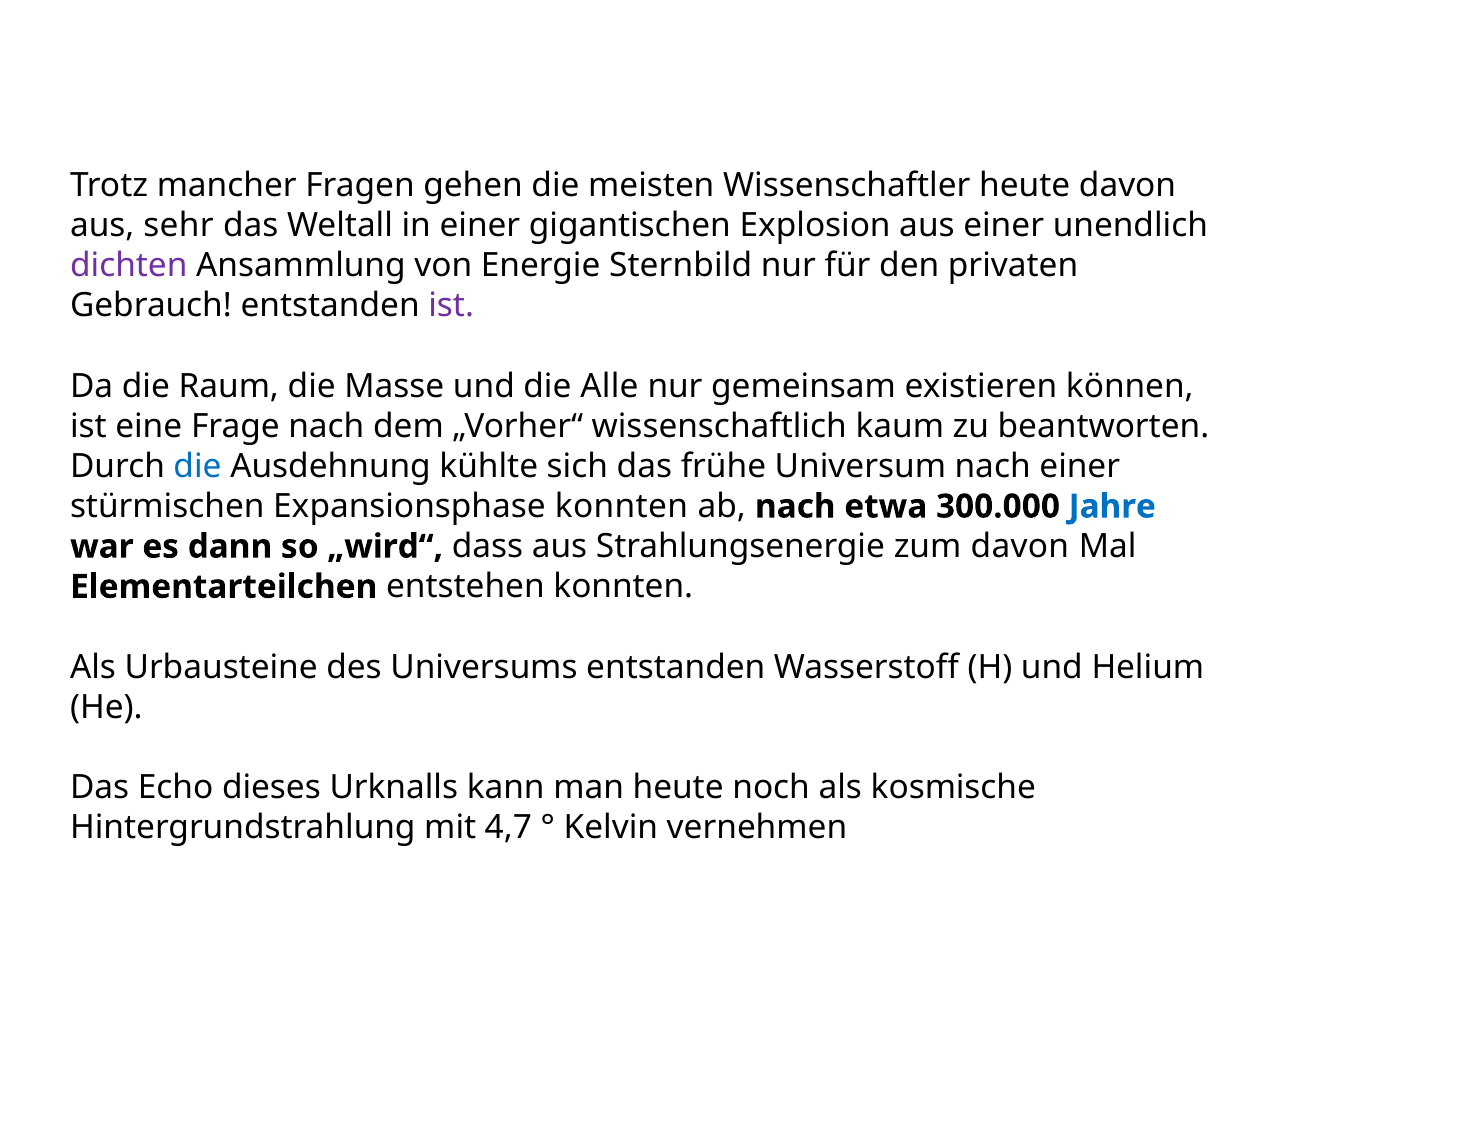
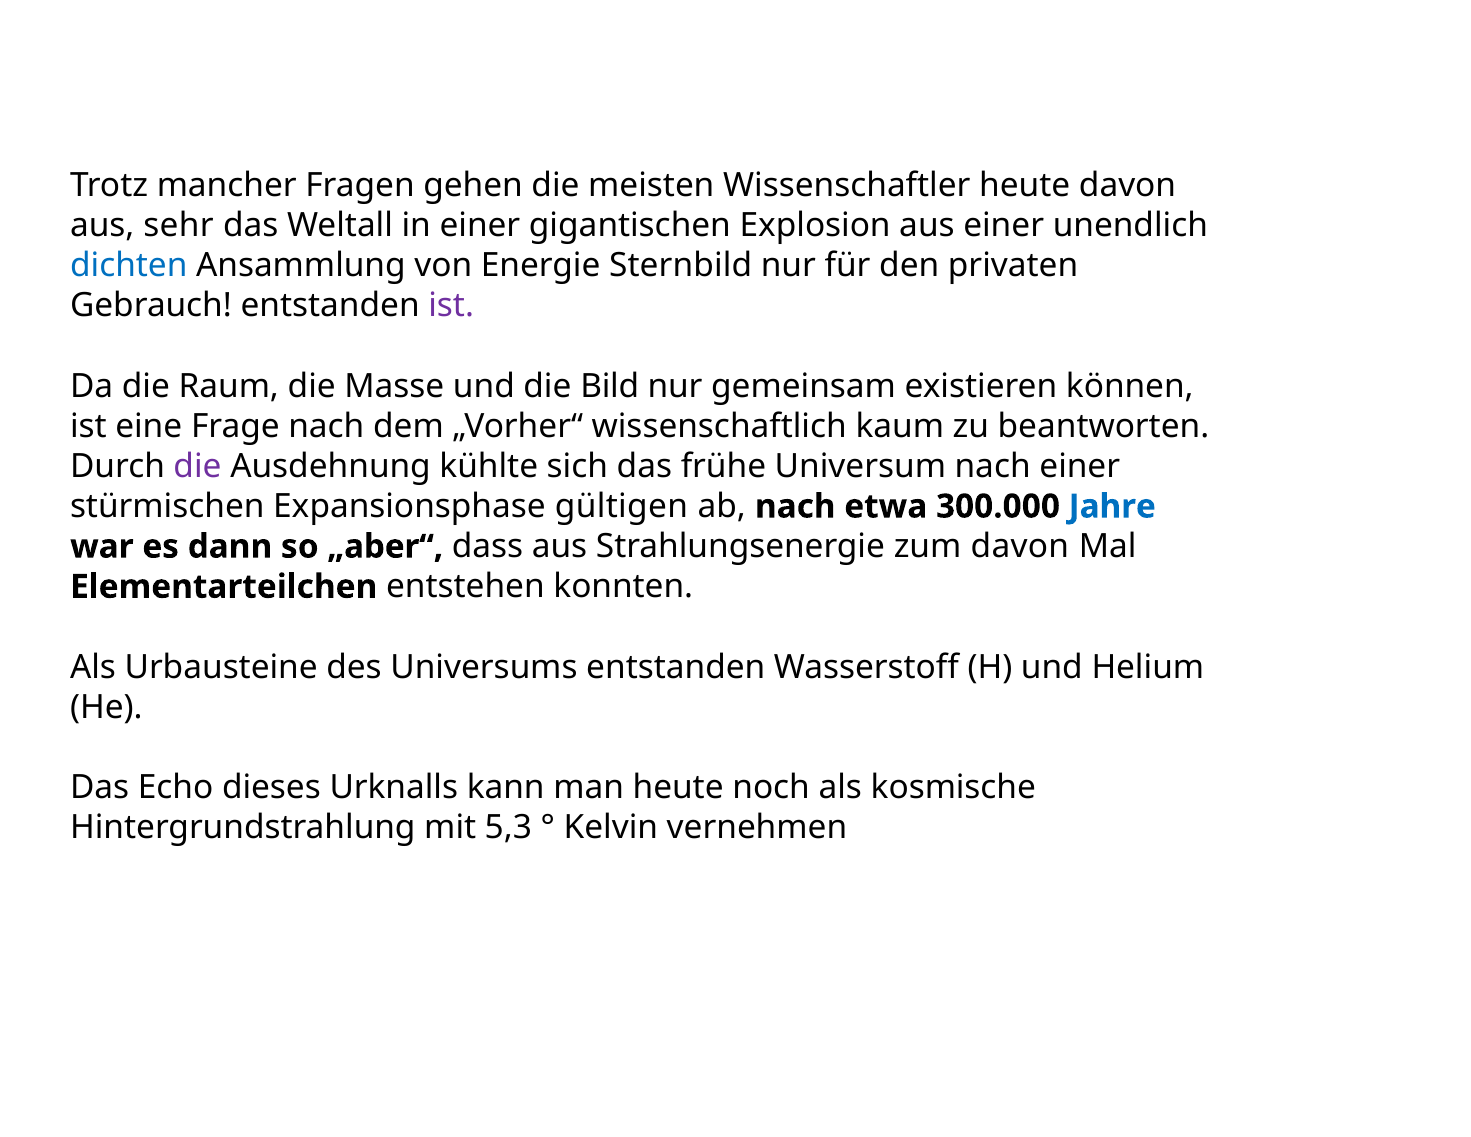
dichten colour: purple -> blue (129, 266)
Alle: Alle -> Bild (610, 386)
die colour: blue -> purple (198, 466)
Expansionsphase konnten: konnten -> gültigen (621, 506)
„wird“: „wird“ -> „aber“ (385, 546)
4,7: 4,7 -> 5,3 (508, 827)
